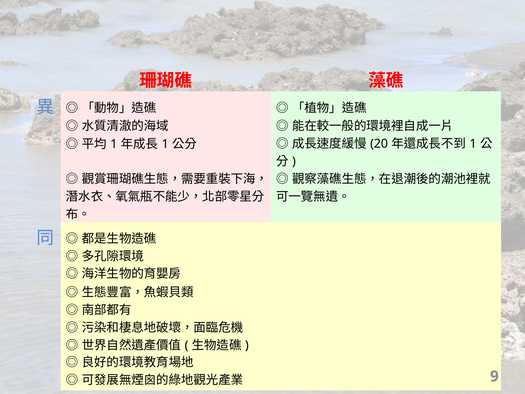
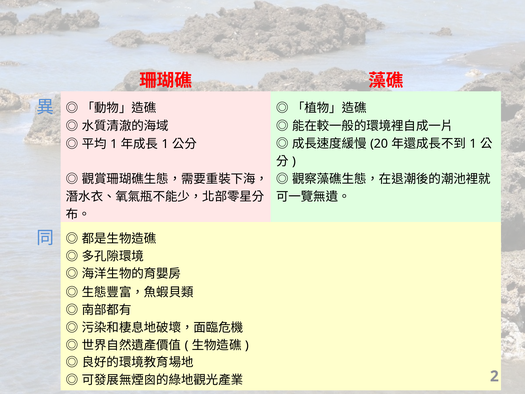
9: 9 -> 2 (494, 376)
